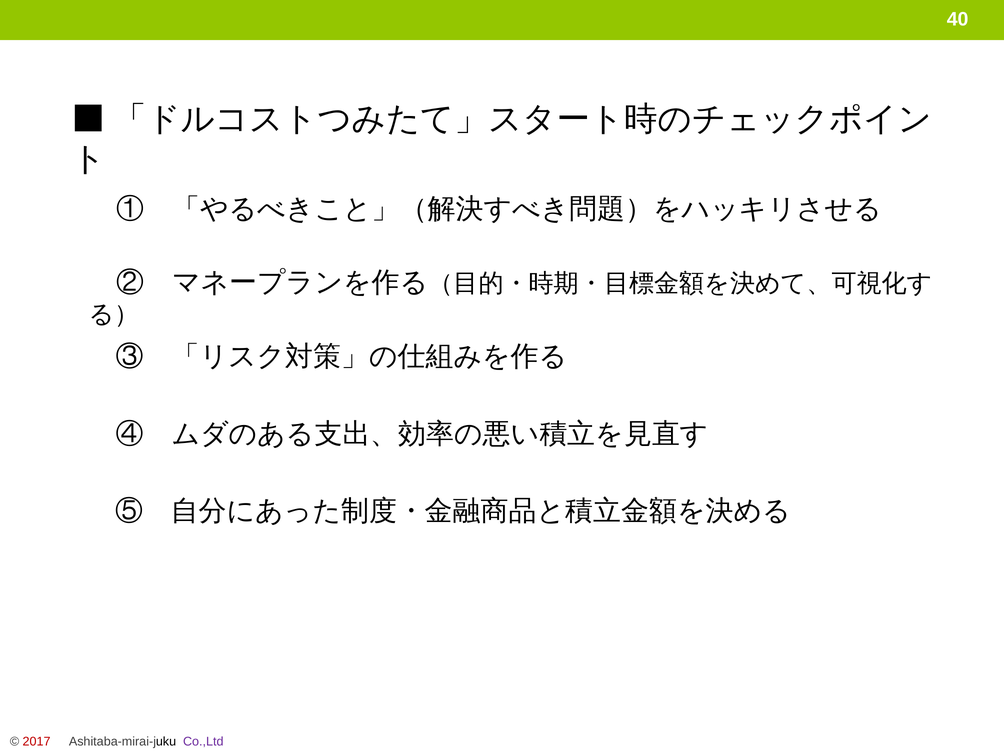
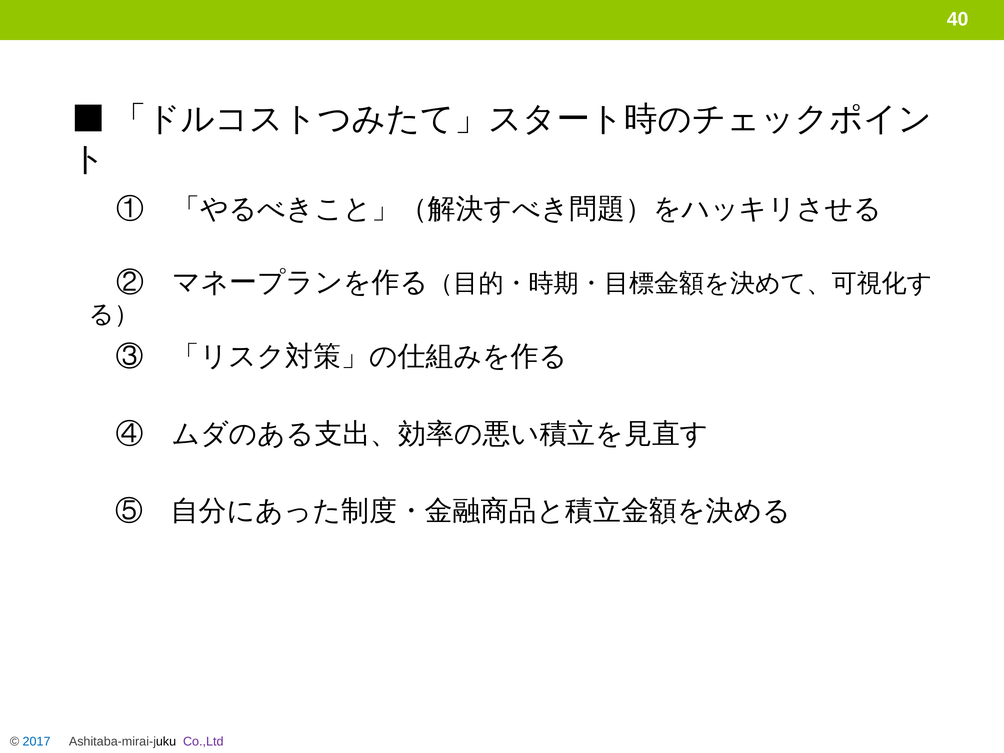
2017 colour: red -> blue (37, 741)
